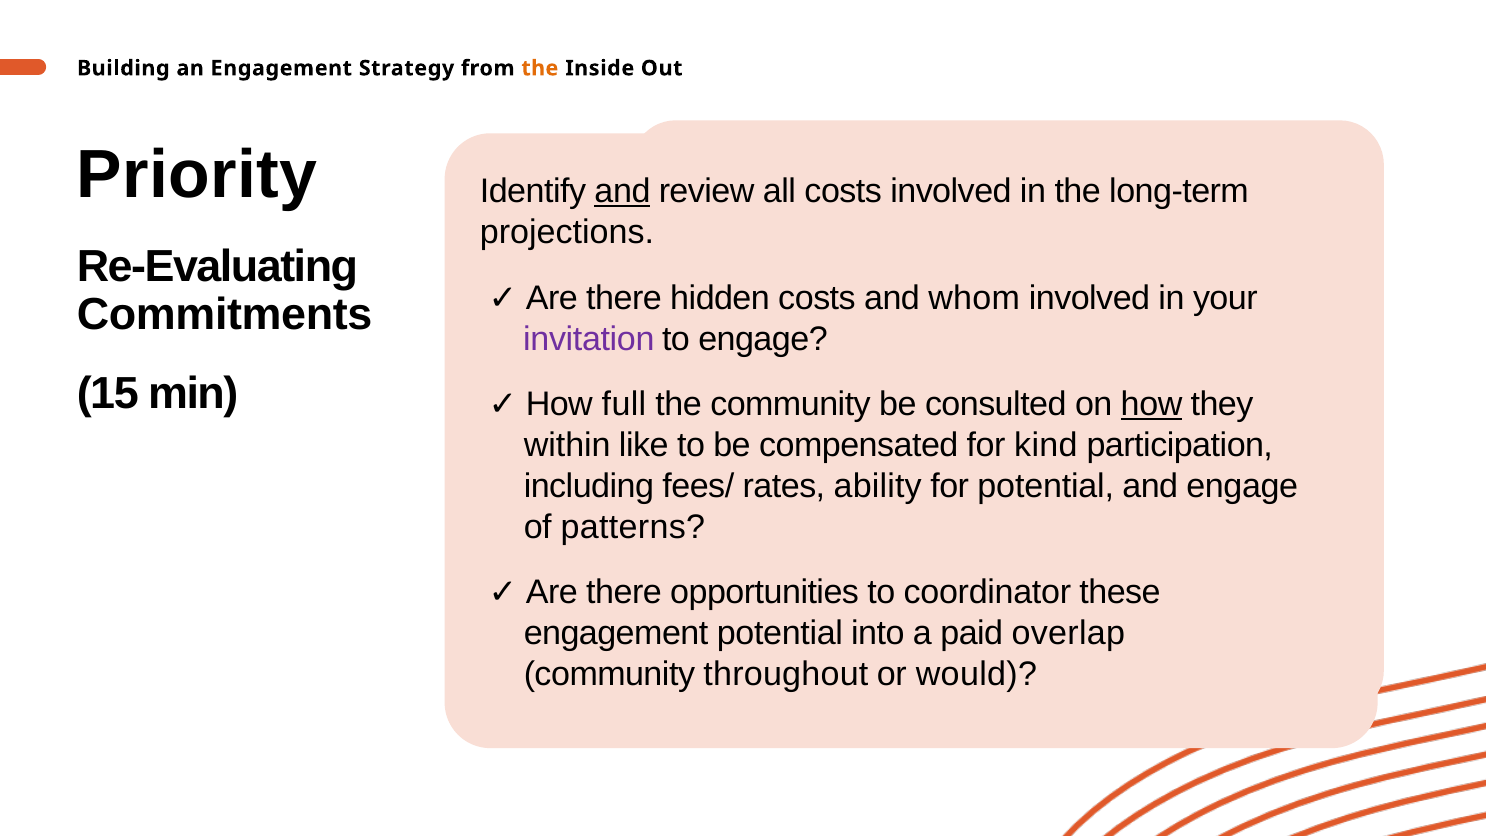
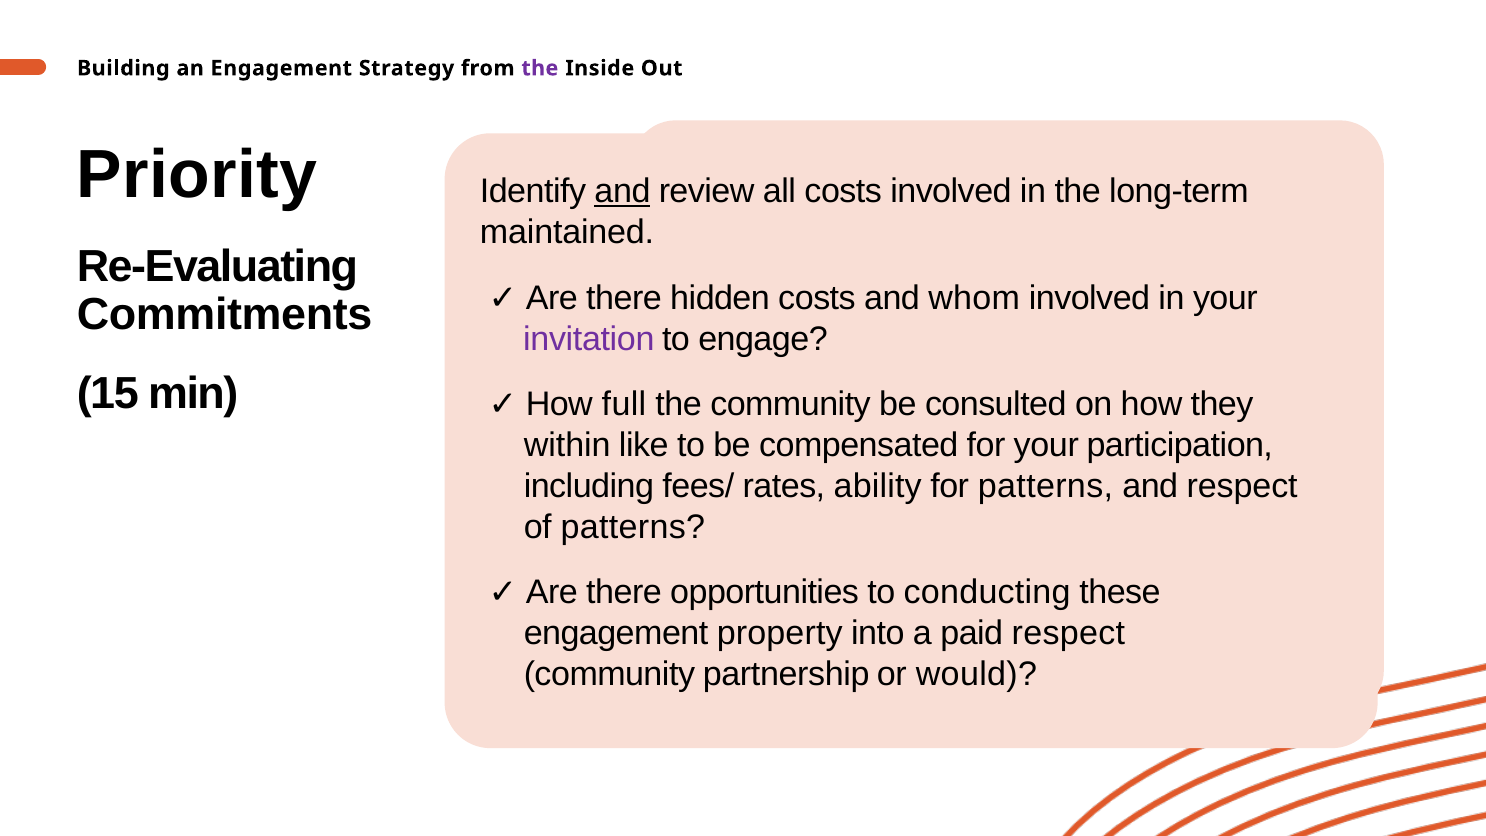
the colour: orange -> purple (540, 68)
projections: projections -> maintained (567, 232)
how underline: present -> none (1152, 404)
for kind: kind -> your (1046, 445)
for potential: potential -> patterns (1045, 486)
and engage: engage -> respect (1242, 486)
coordinator: coordinator -> conducting (987, 593)
engagement potential: potential -> property (780, 633)
paid overlap: overlap -> respect (1068, 633)
throughout: throughout -> partnership (786, 674)
